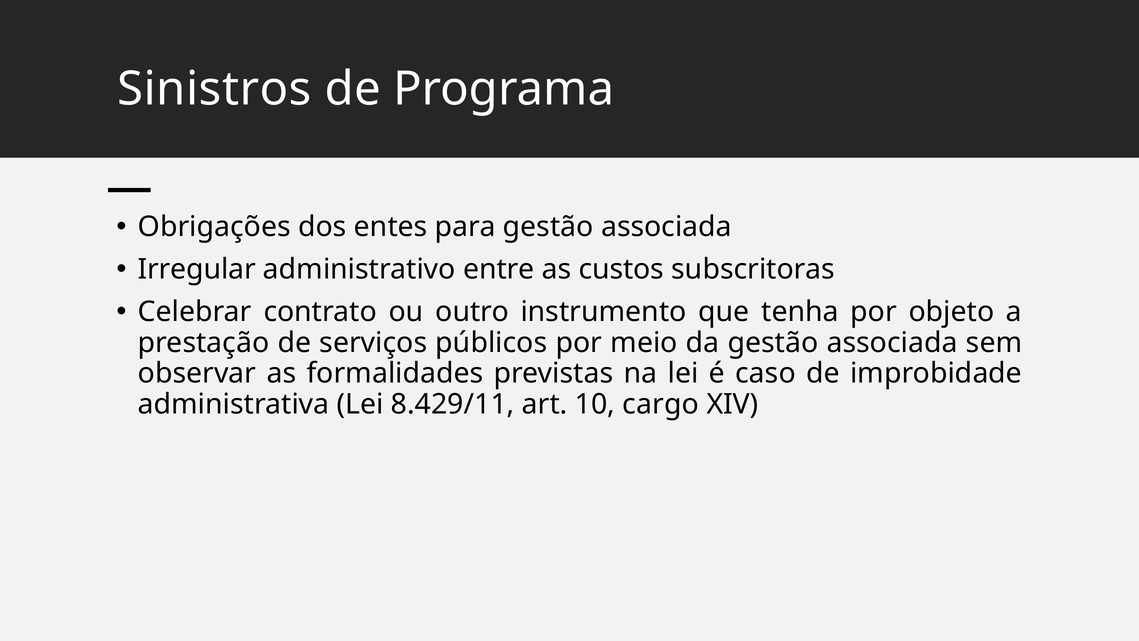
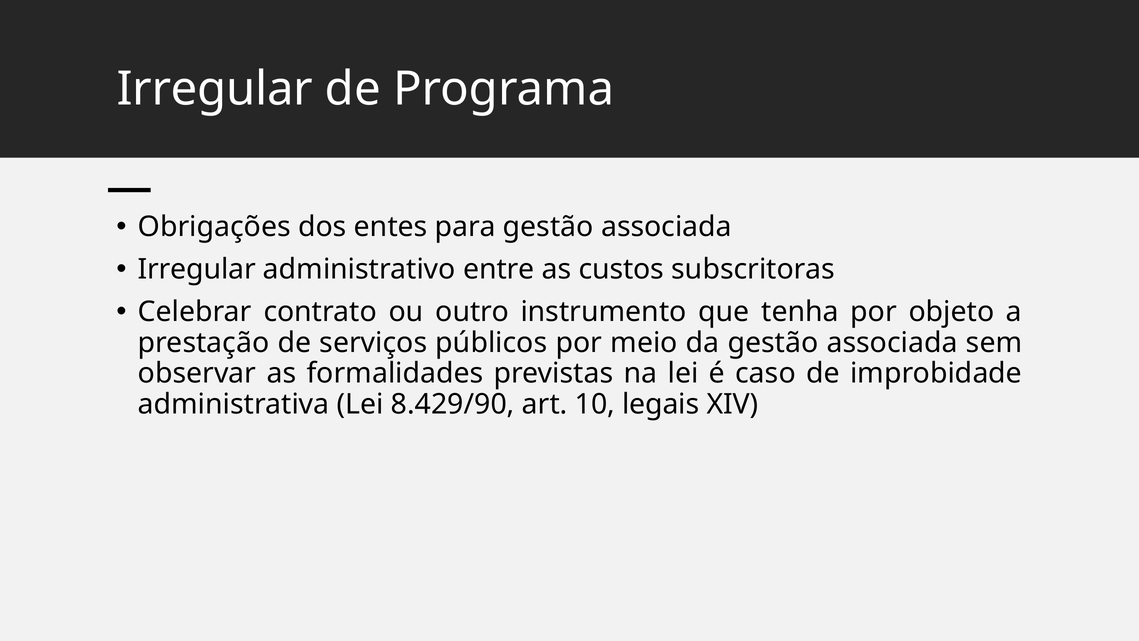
Sinistros: Sinistros -> Irregular (215, 89)
8.429/11: 8.429/11 -> 8.429/90 (453, 404)
cargo: cargo -> legais (661, 404)
